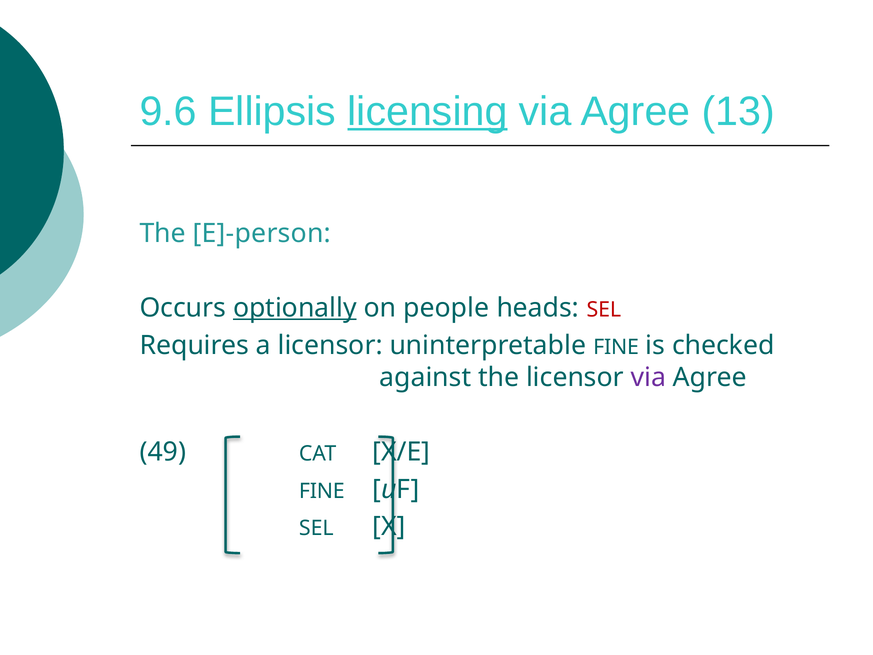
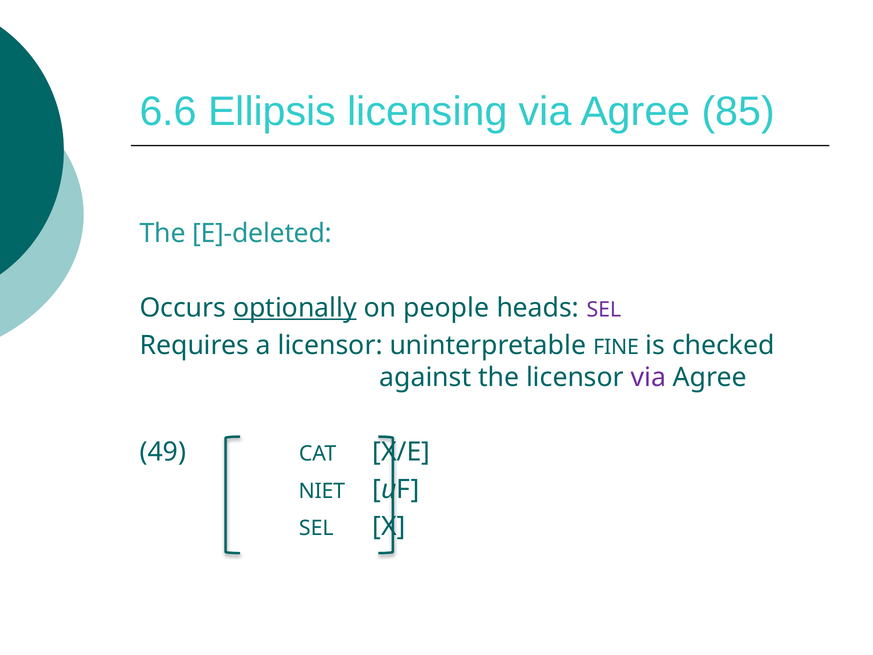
9.6: 9.6 -> 6.6 (168, 112)
licensing underline: present -> none (427, 112)
13: 13 -> 85 (738, 112)
E]-person: E]-person -> E]-deleted (262, 233)
SEL colour: red -> purple (604, 310)
FINE: FINE -> NIET (322, 491)
